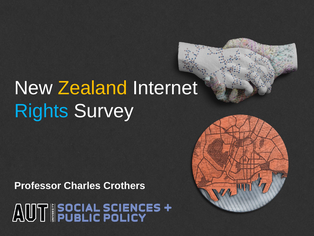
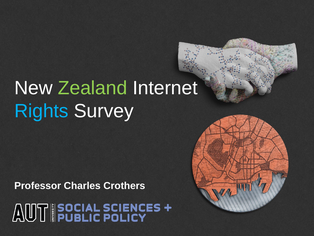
Zealand colour: yellow -> light green (93, 88)
